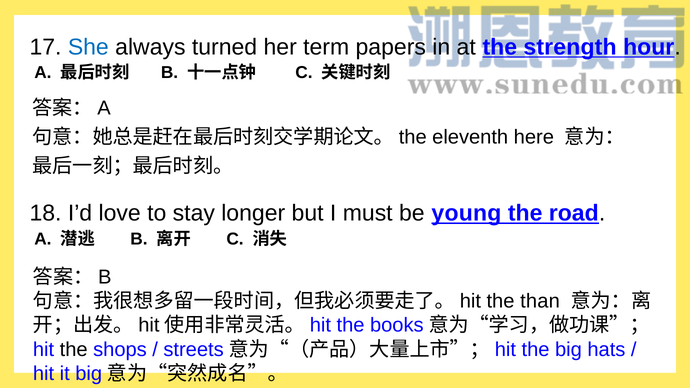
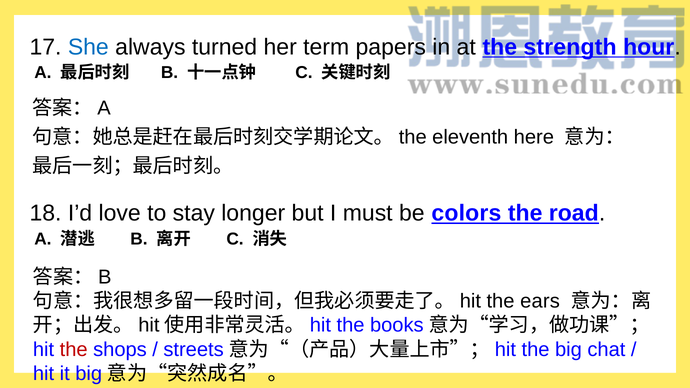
young: young -> colors (466, 213)
than: than -> ears (540, 301)
the colour: black -> red (74, 350)
hats: hats -> chat (606, 350)
